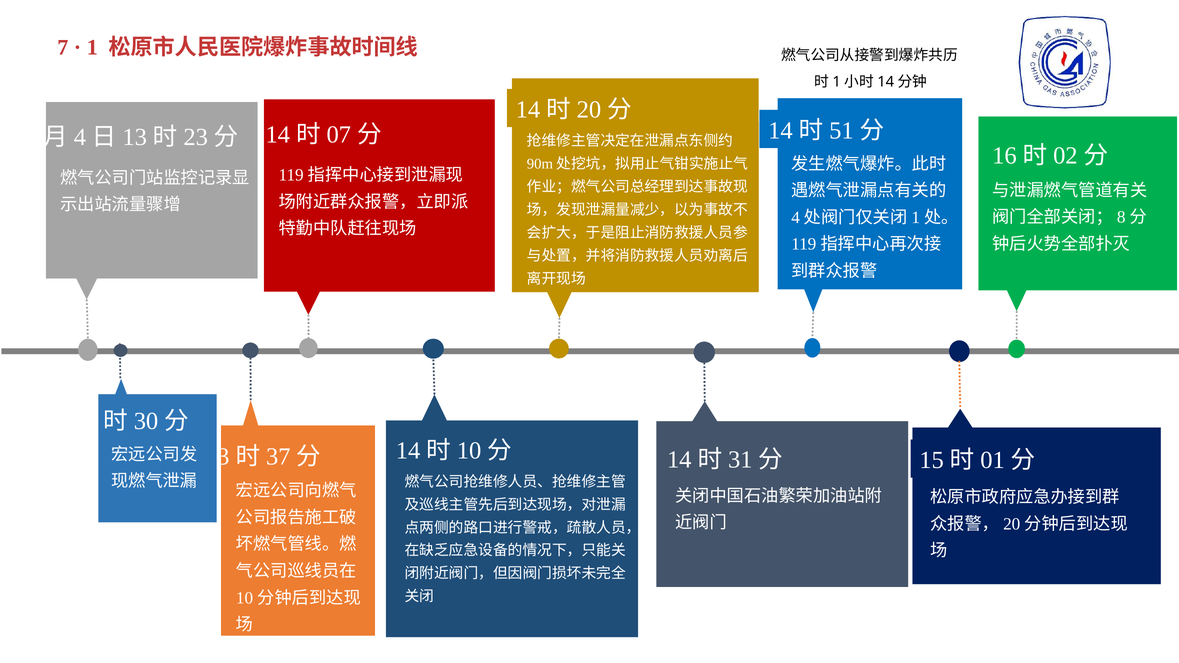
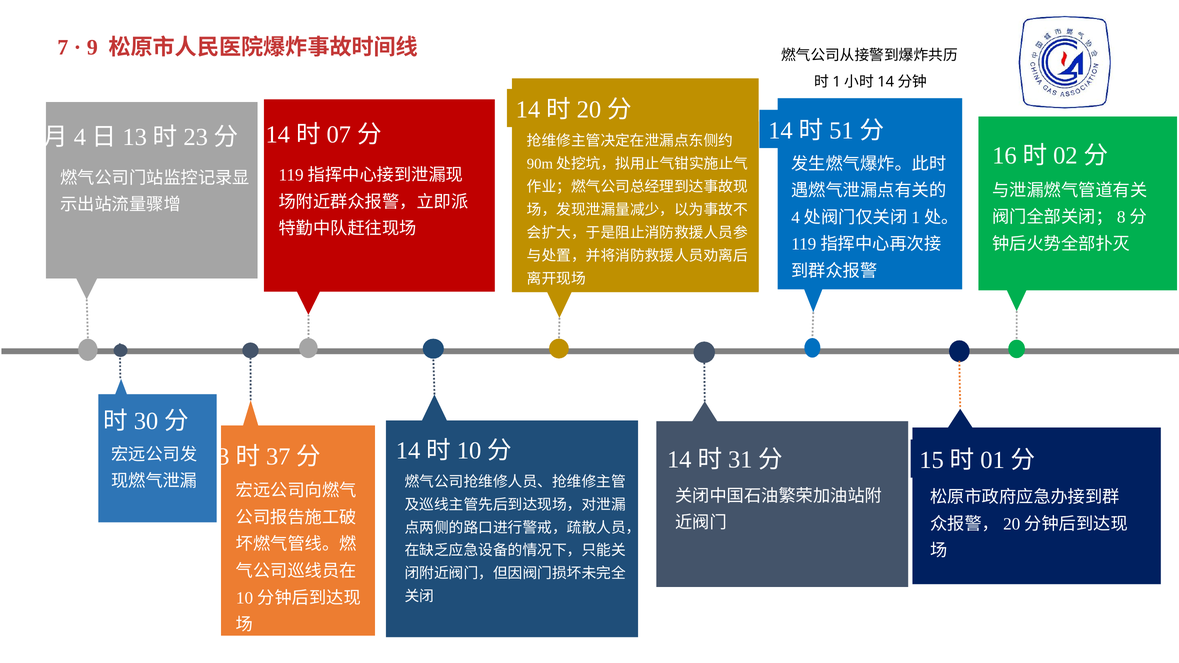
1: 1 -> 9 (92, 48)
